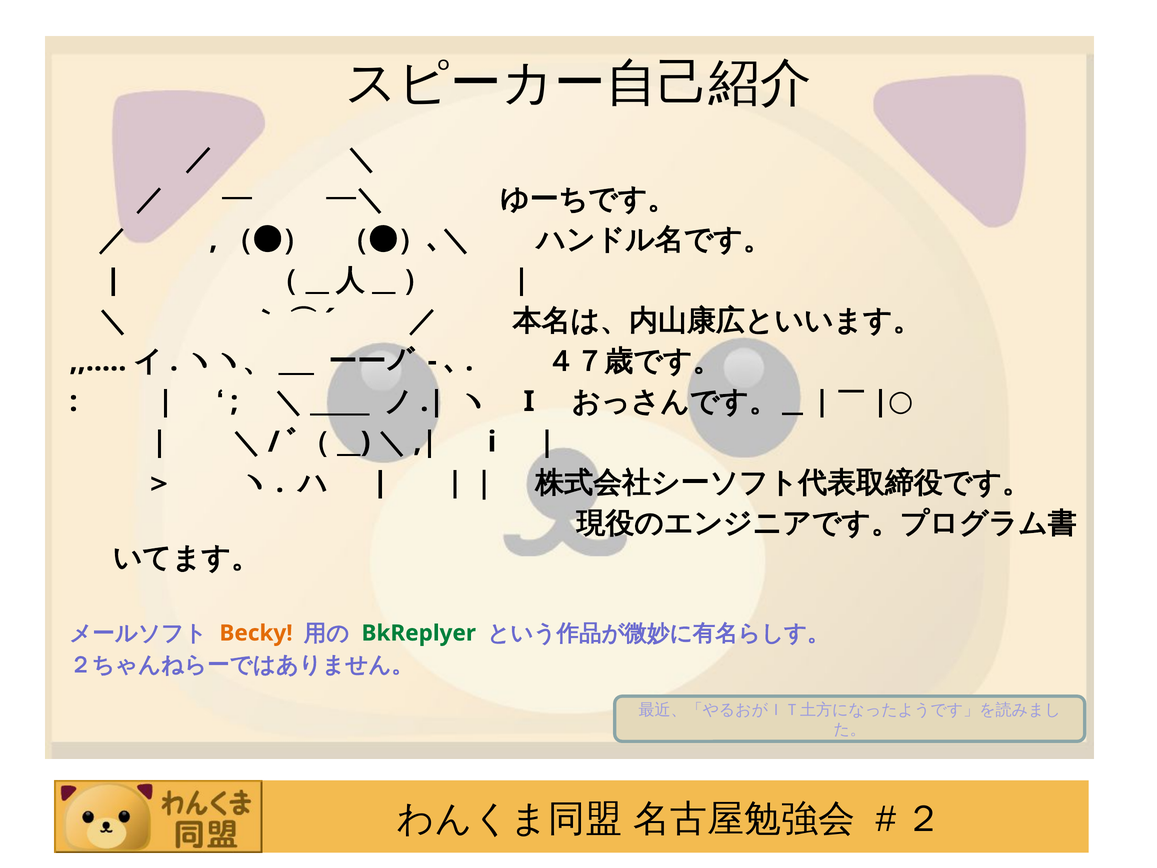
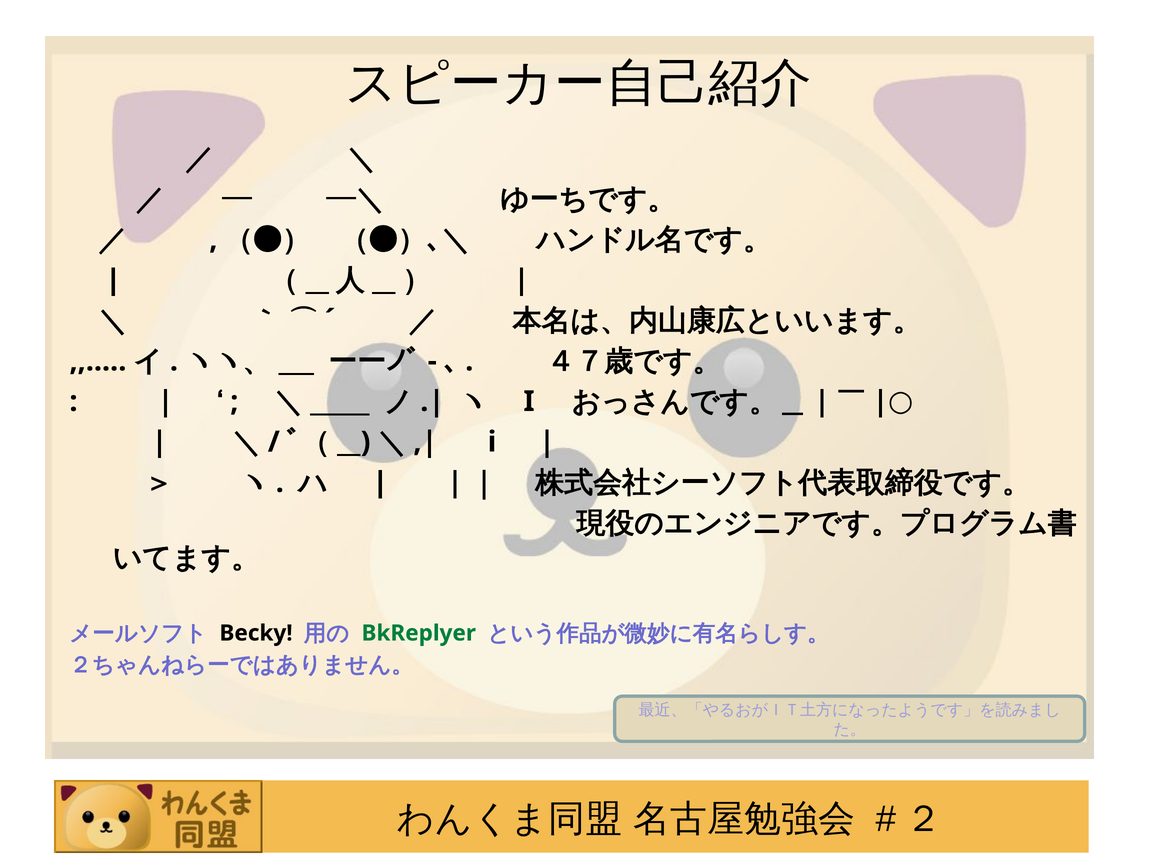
Becky colour: orange -> black (256, 633)
